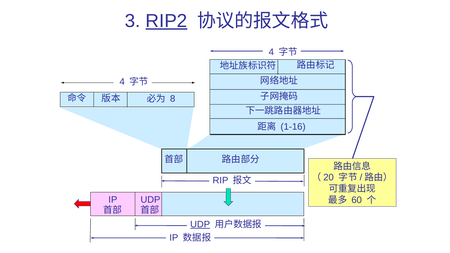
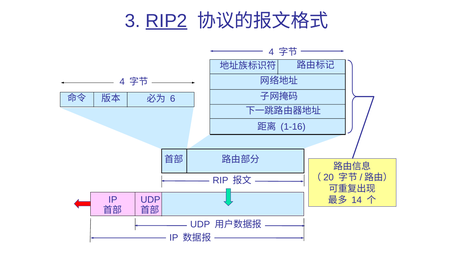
8: 8 -> 6 (173, 99)
60: 60 -> 14 (357, 200)
UDP underline: present -> none (200, 224)
